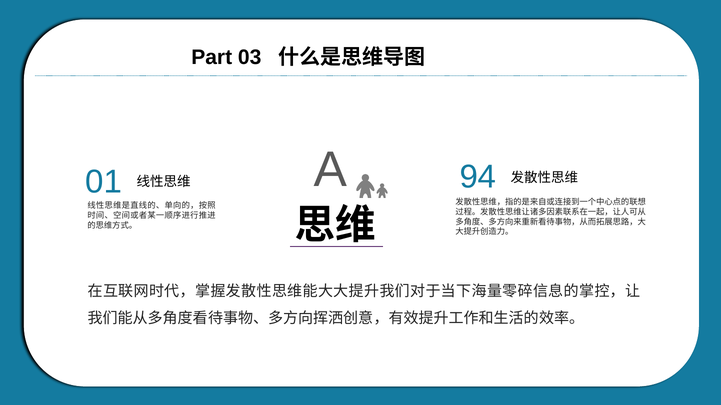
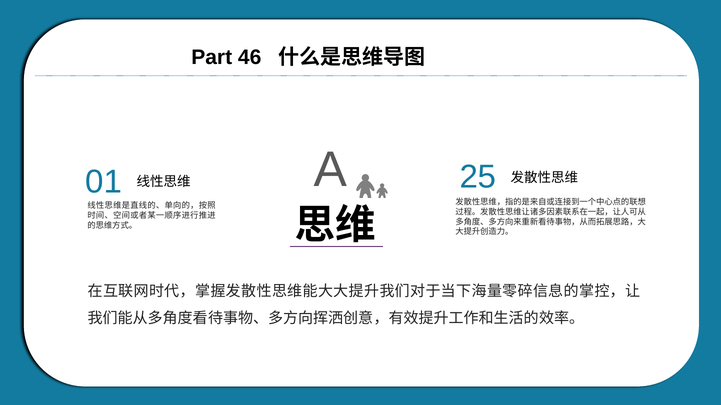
03: 03 -> 46 (250, 57)
94: 94 -> 25 (478, 177)
